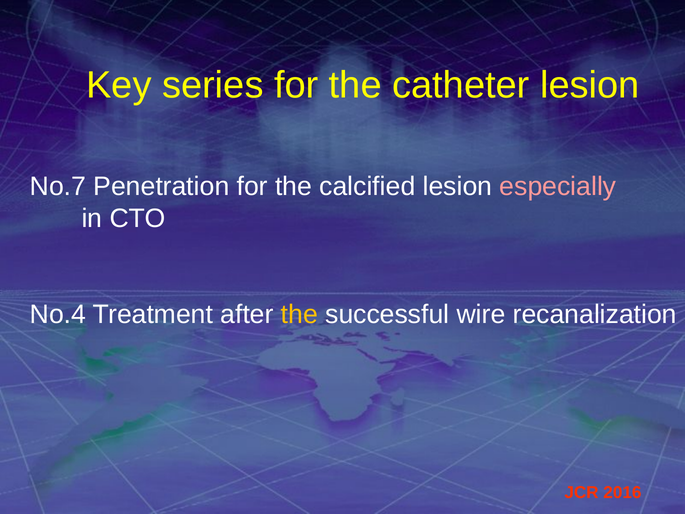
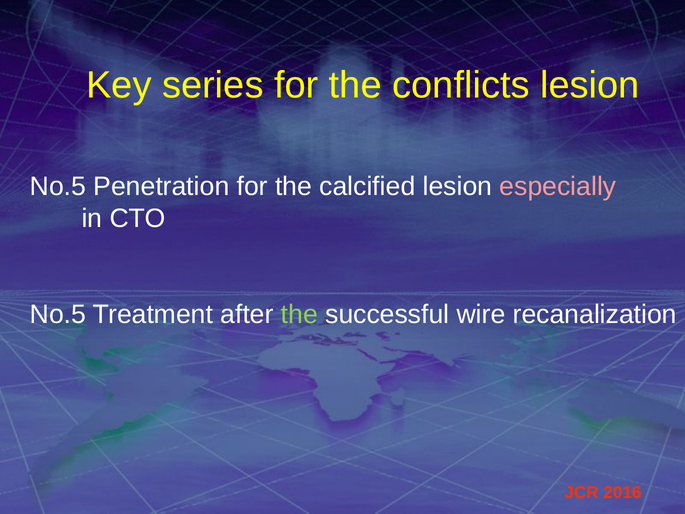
catheter: catheter -> conflicts (461, 85)
No.7: No.7 -> No.5 (58, 186)
No.4: No.4 -> No.5 (58, 314)
the colour: yellow -> light green (299, 314)
